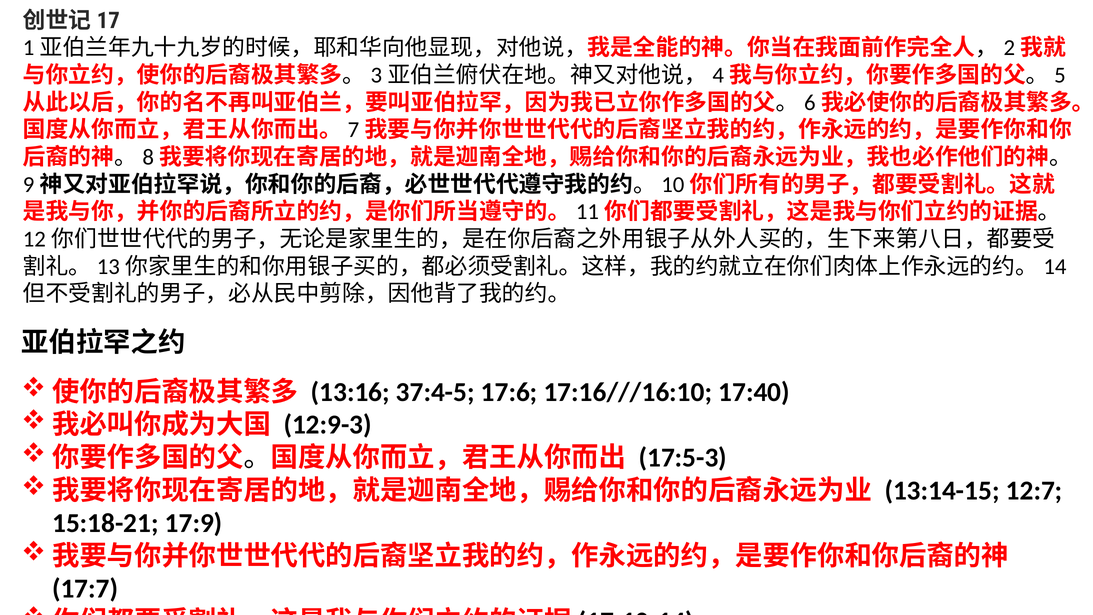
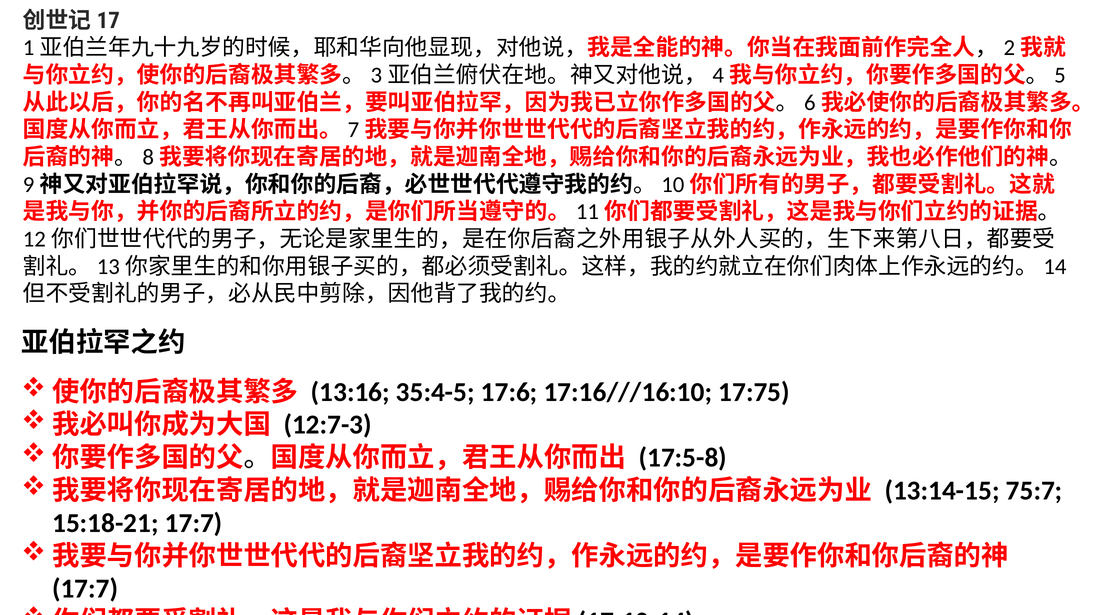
37:4-5: 37:4-5 -> 35:4-5 (435, 392)
17:40: 17:40 -> 17:75 (754, 392)
12:9-3: 12:9-3 -> 12:7-3 (328, 425)
17:5-3: 17:5-3 -> 17:5-8 (683, 458)
12:7: 12:7 -> 75:7 (1034, 490)
15:18-21 17:9: 17:9 -> 17:7 (194, 523)
